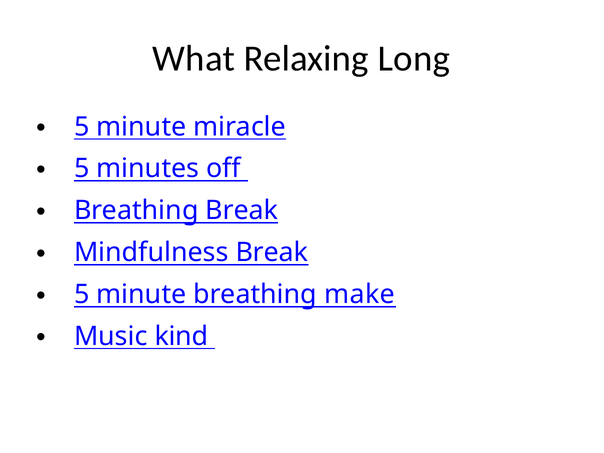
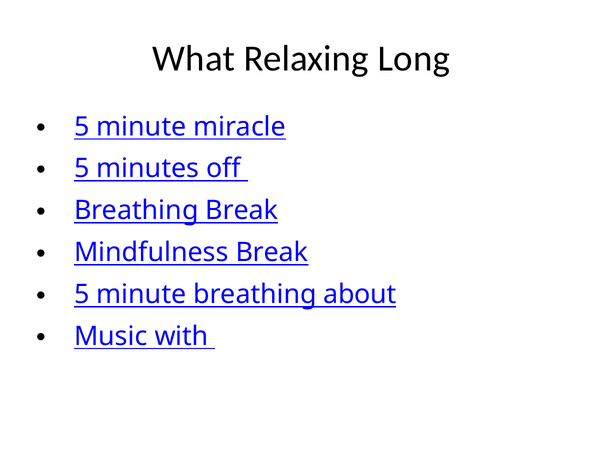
make: make -> about (360, 294)
kind: kind -> with (181, 336)
